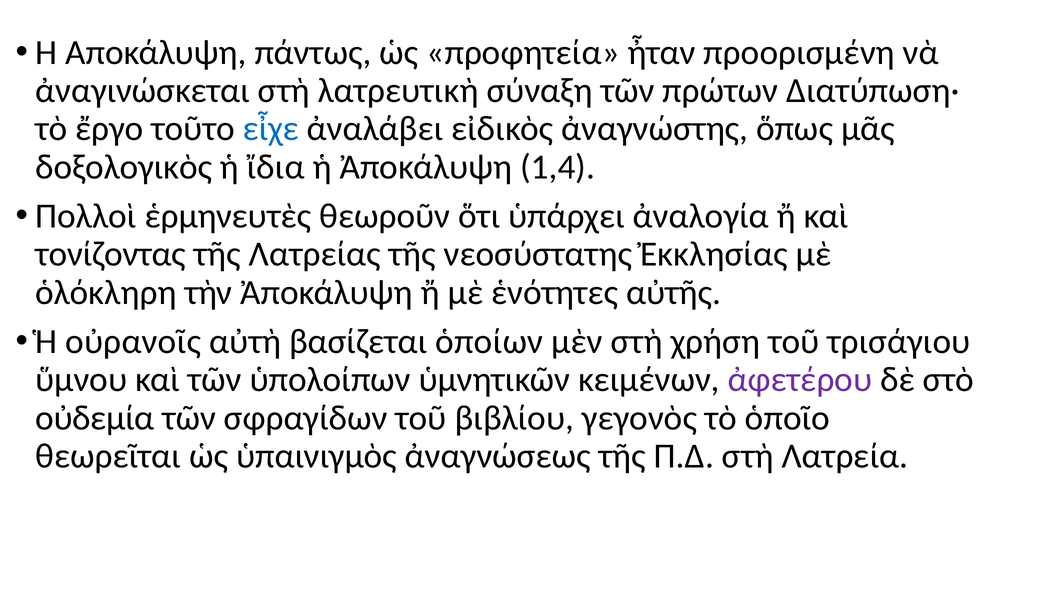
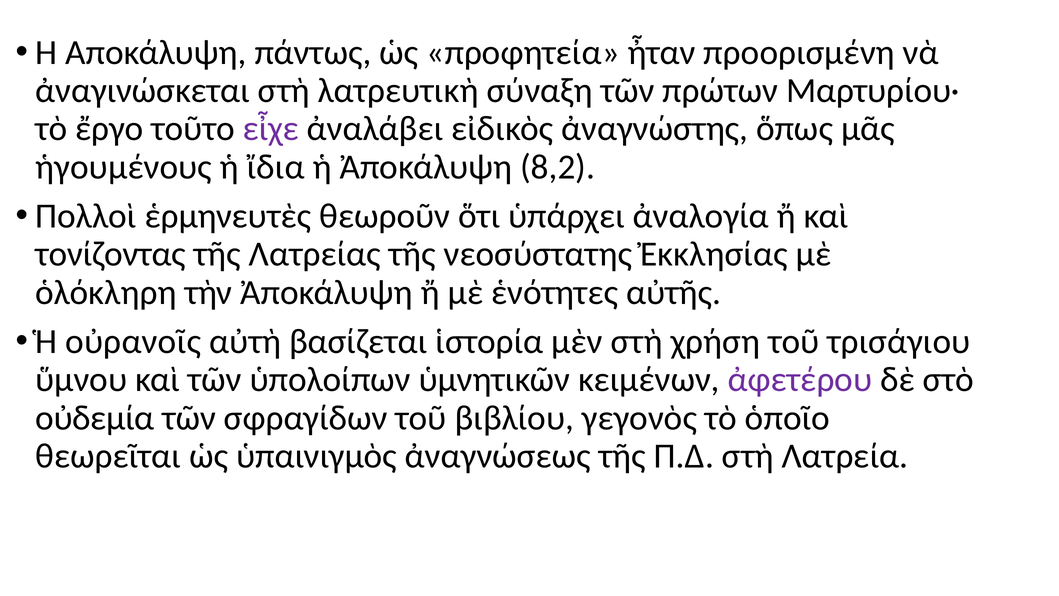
Διατύπωση·: Διατύπωση· -> Μαρτυρίου· (873, 90)
εἶχε colour: blue -> purple (271, 129)
δοξολογικὸς: δοξολογικὸς -> ἡγουμένους (124, 167)
1,4: 1,4 -> 8,2 (558, 167)
ὁποίων: ὁποίων -> ἱστορία (489, 341)
